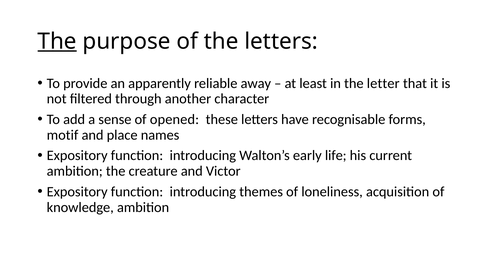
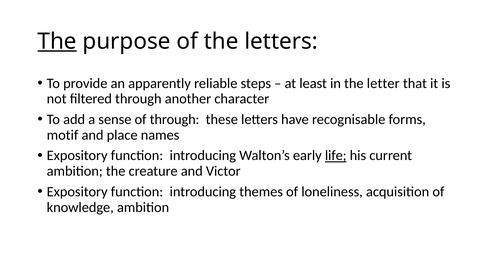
away: away -> steps (256, 83)
of opened: opened -> through (175, 119)
life underline: none -> present (336, 155)
